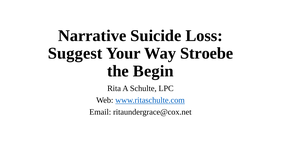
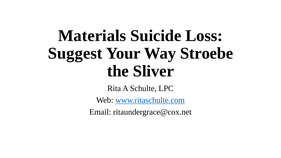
Narrative: Narrative -> Materials (92, 36)
Begin: Begin -> Sliver (153, 71)
